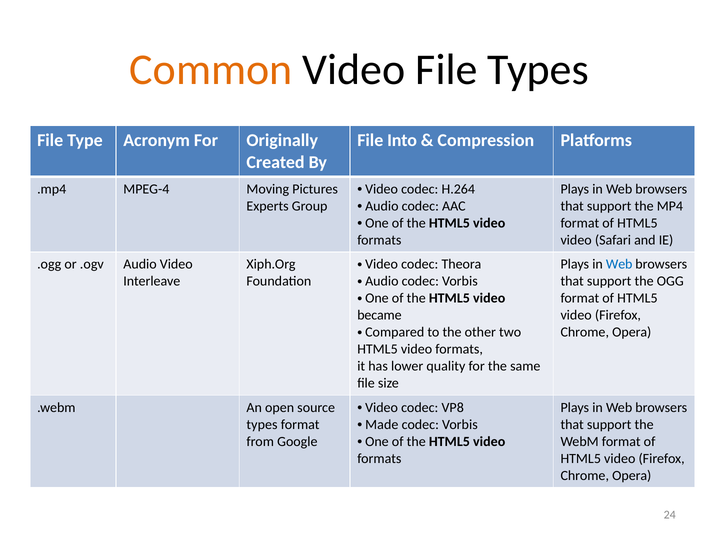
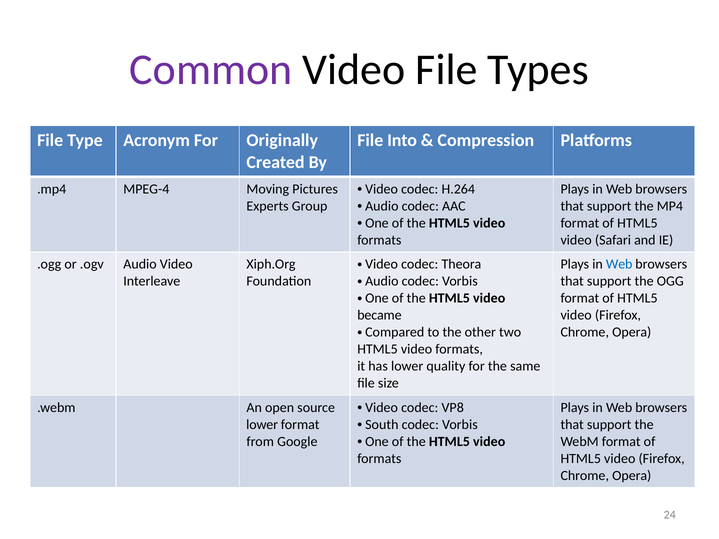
Common colour: orange -> purple (211, 70)
Made: Made -> South (382, 425)
types: types -> lower (262, 425)
